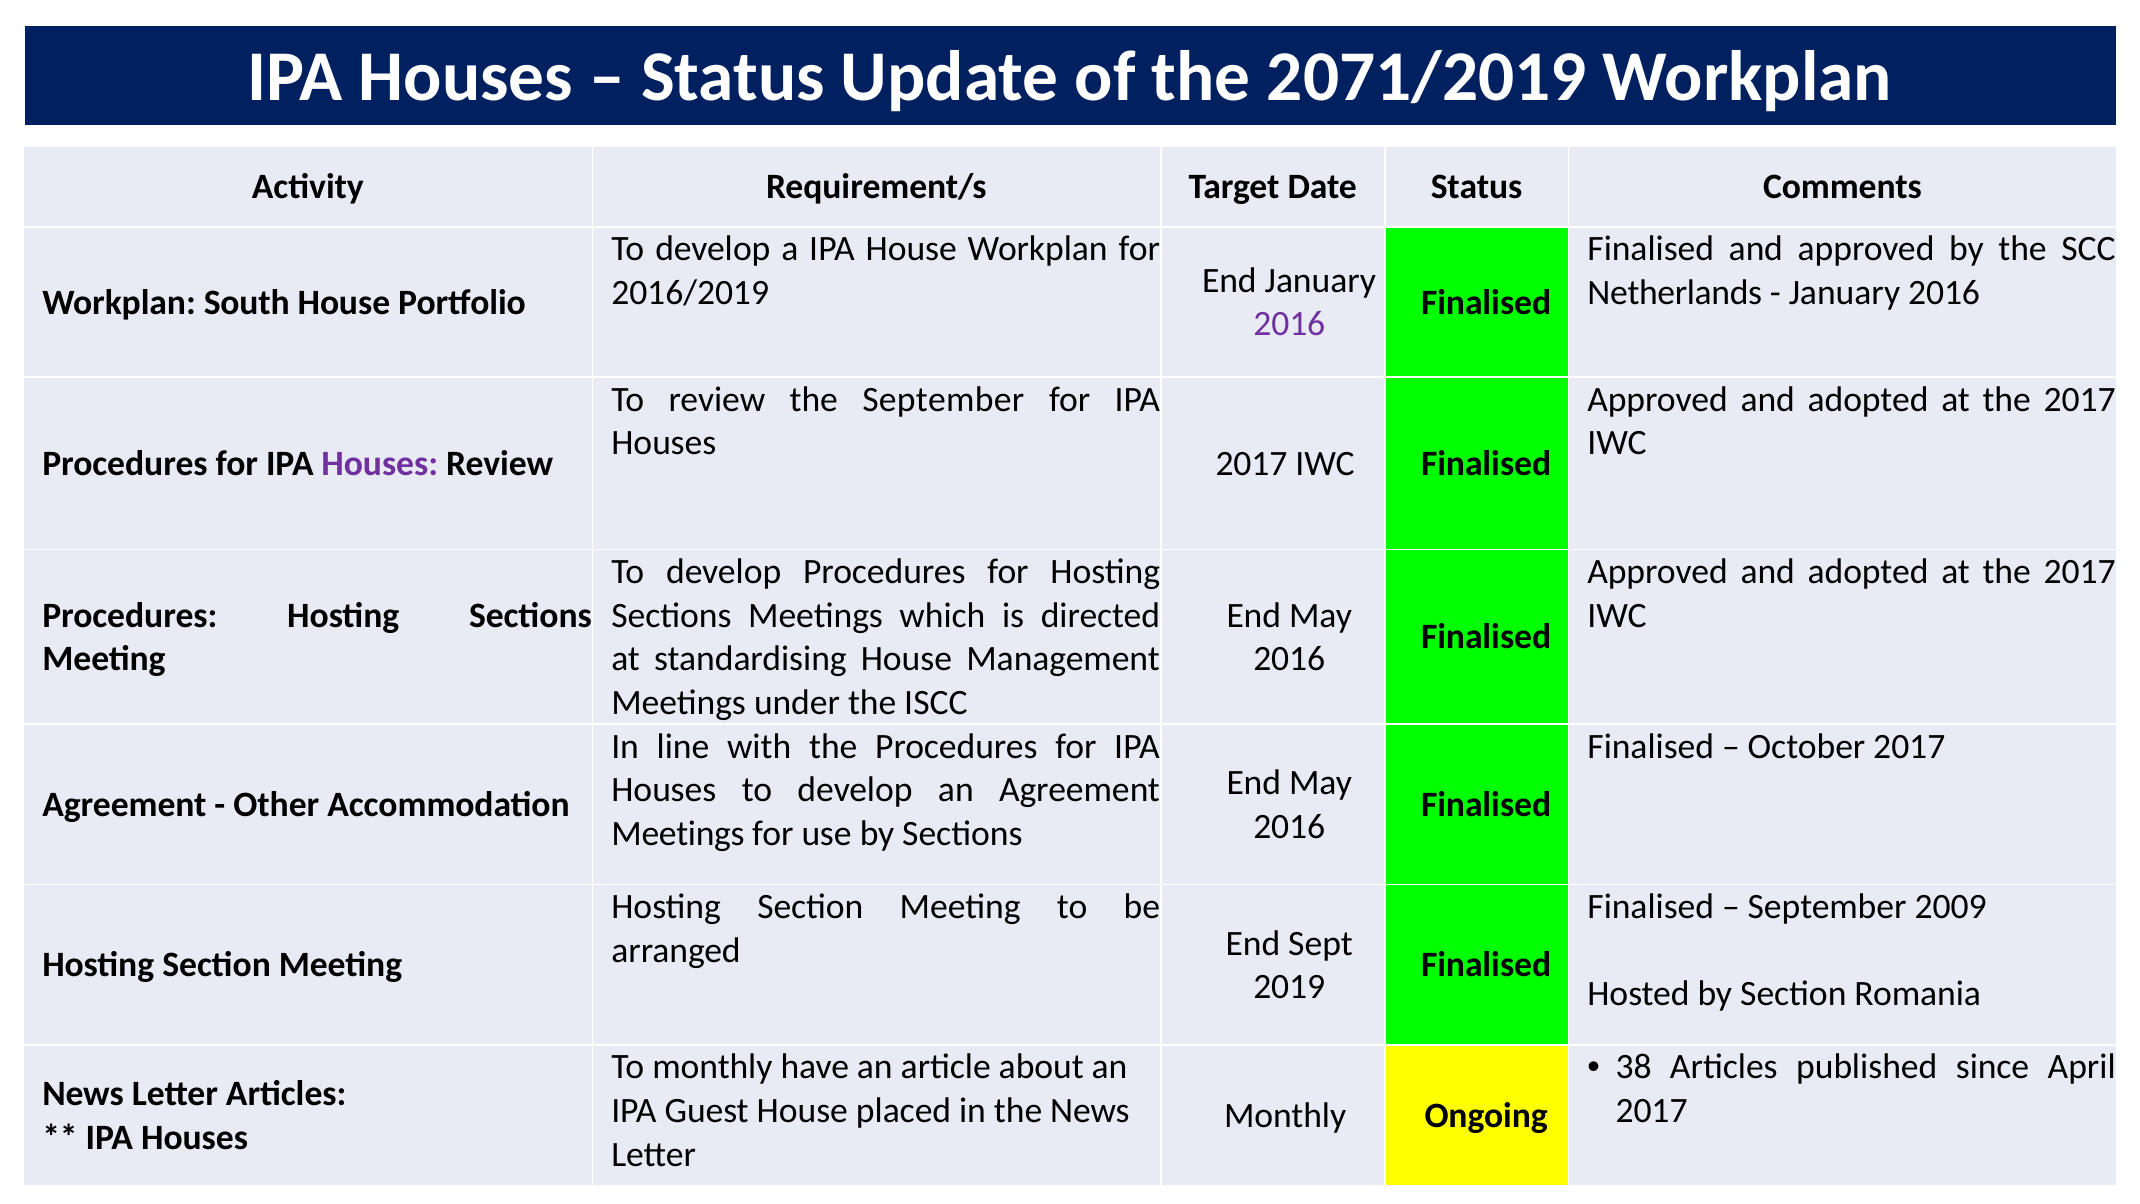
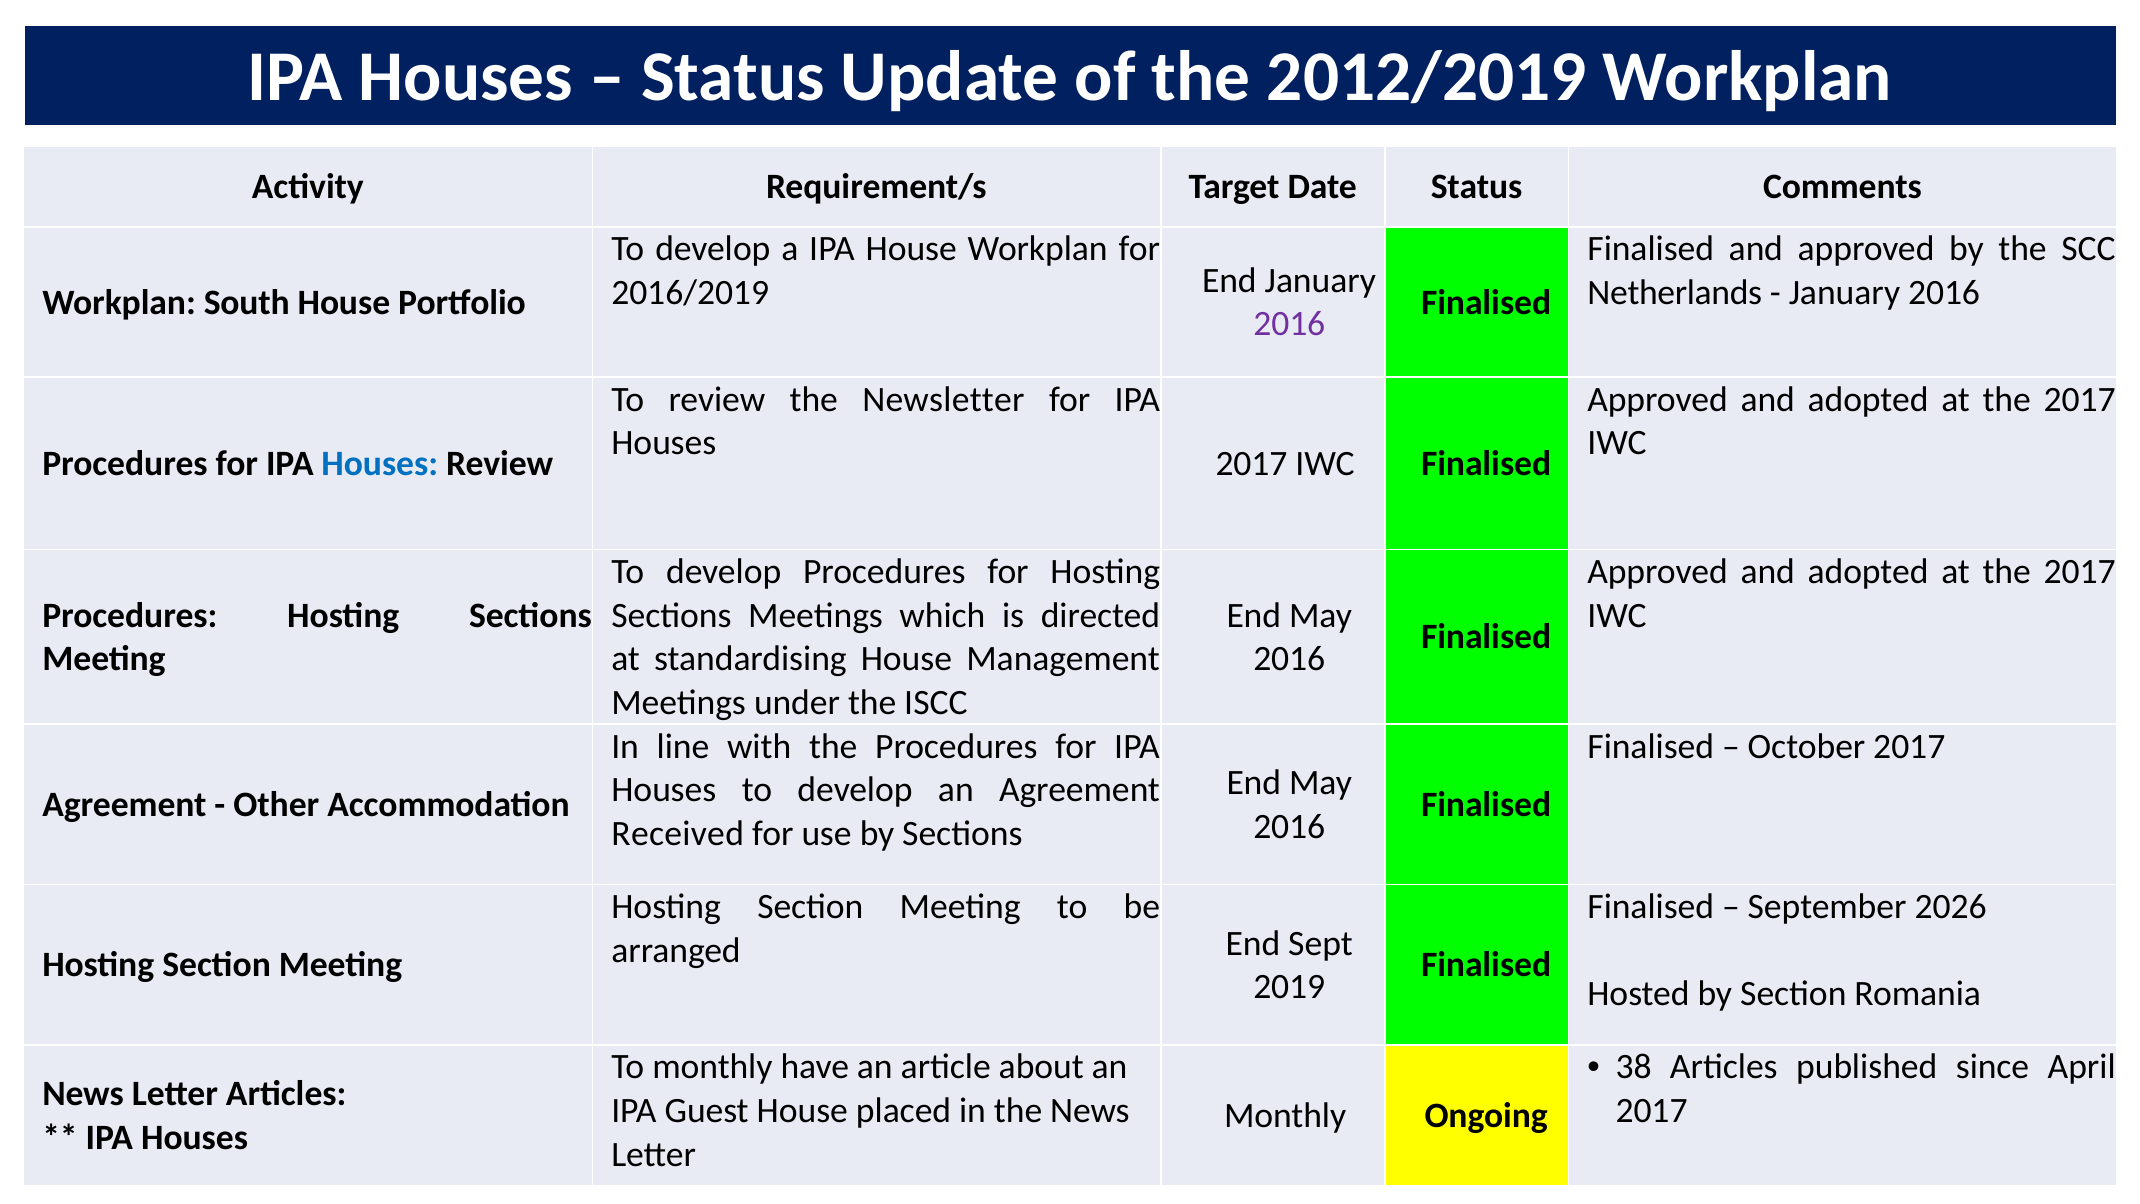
2071/2019: 2071/2019 -> 2012/2019 (1427, 77)
the September: September -> Newsletter (943, 399)
Houses colour: purple -> blue (380, 464)
Meetings: Meetings -> Received (678, 833)
2009: 2009 -> 2026 (1951, 907)
